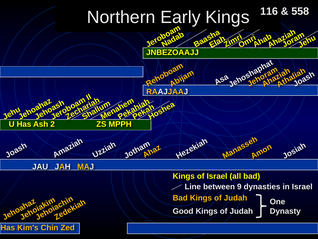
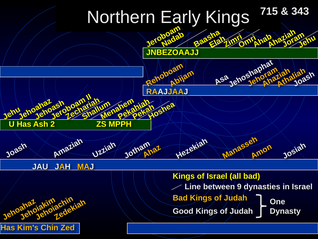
116: 116 -> 715 (269, 11)
558: 558 -> 343 (300, 11)
